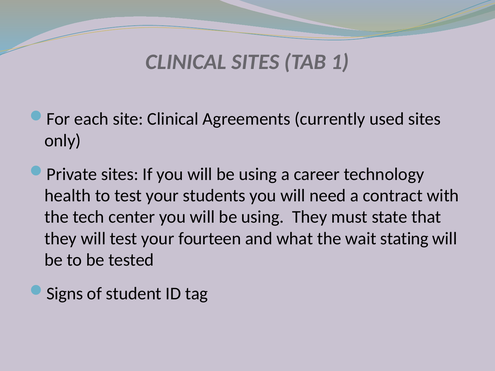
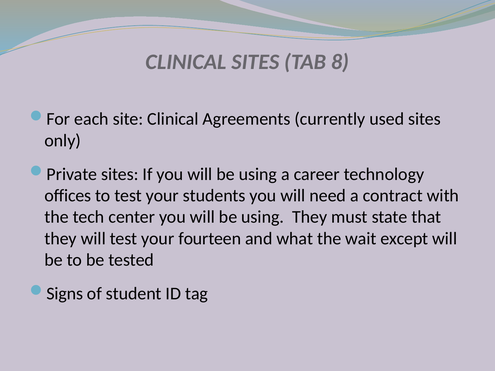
1: 1 -> 8 (340, 62)
health: health -> offices (68, 196)
stating: stating -> except (404, 239)
